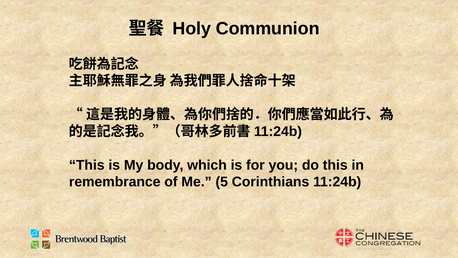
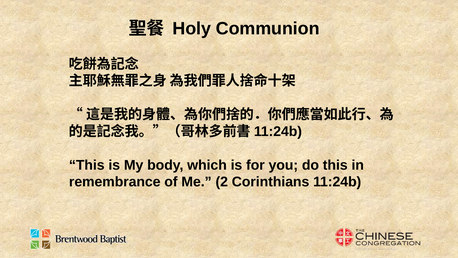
5: 5 -> 2 (222, 182)
